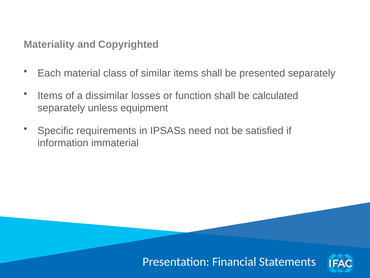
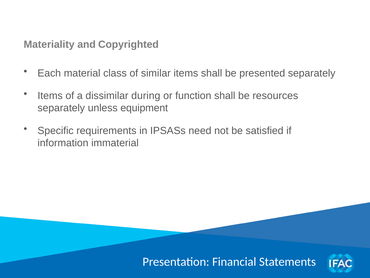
losses: losses -> during (146, 96)
calculated: calculated -> resources (275, 96)
